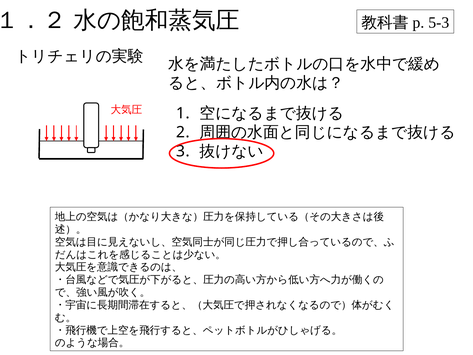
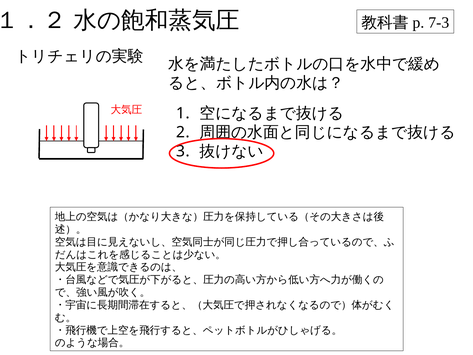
5-3: 5-3 -> 7-3 (439, 23)
